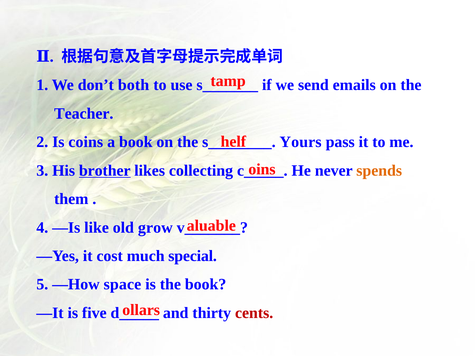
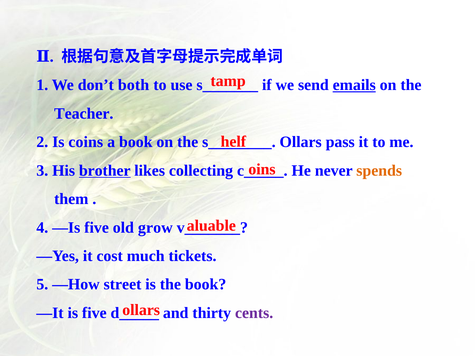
emails underline: none -> present (354, 85)
Yours: Yours -> Ollars (301, 142)
—Is like: like -> five (97, 228)
special: special -> tickets (193, 256)
space: space -> street (123, 285)
cents colour: red -> purple (254, 313)
